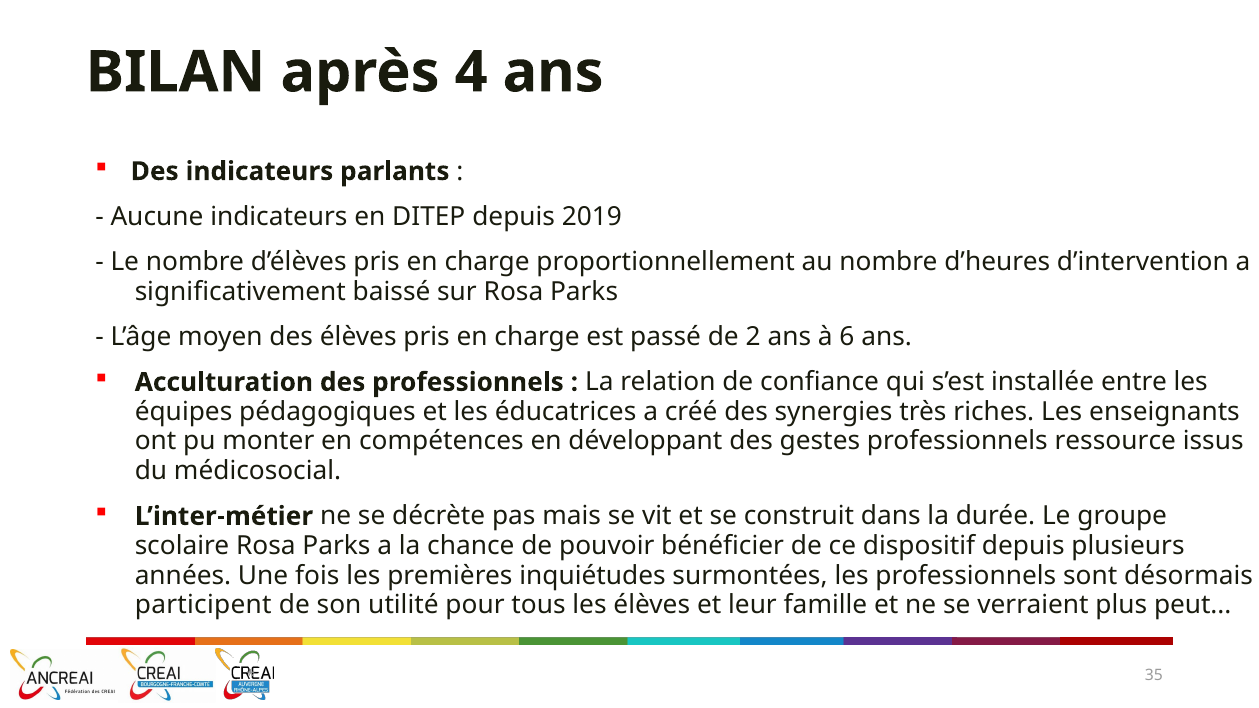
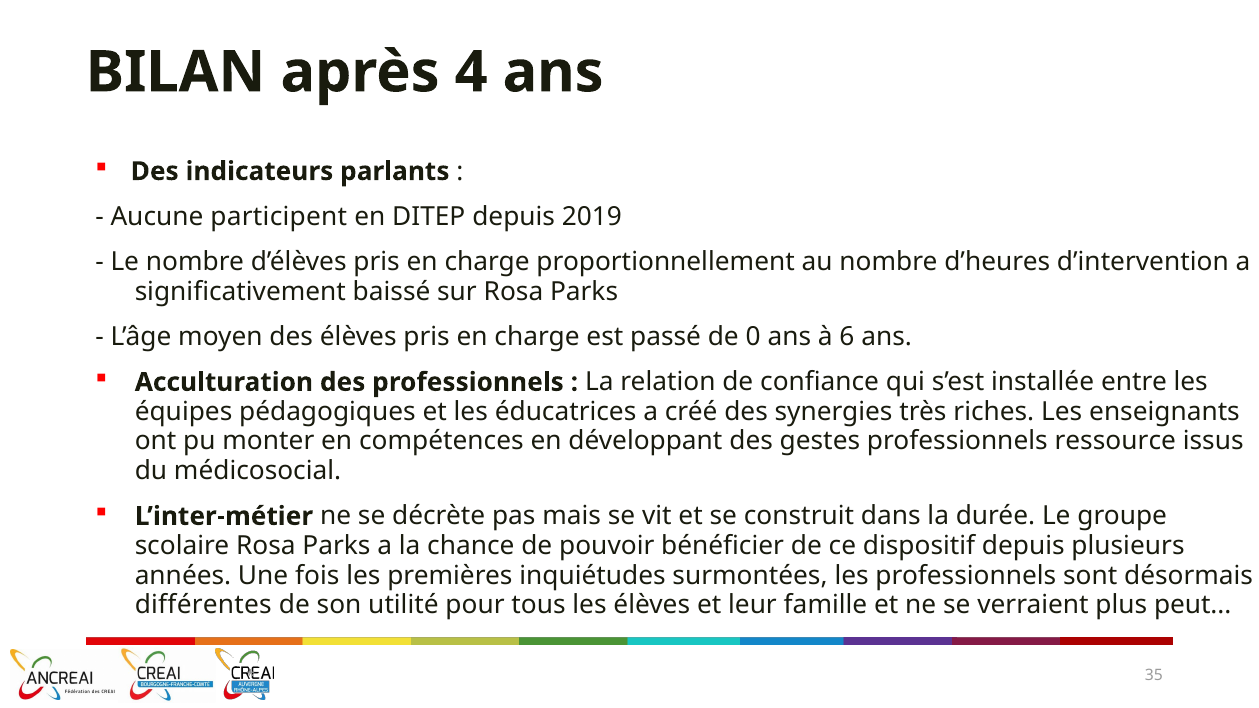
Aucune indicateurs: indicateurs -> participent (279, 217)
2: 2 -> 0 (753, 337)
participent: participent -> différentes (203, 605)
